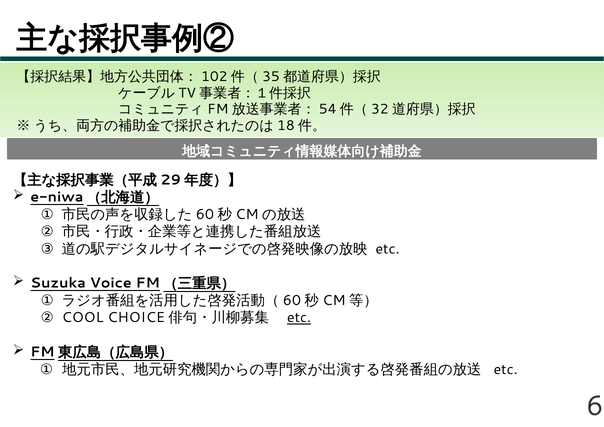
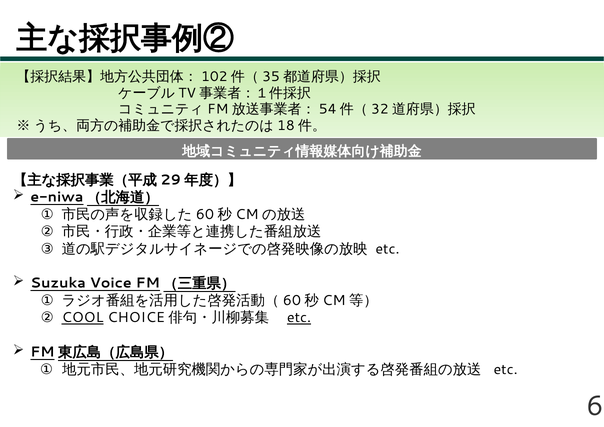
COOL underline: none -> present (83, 318)
